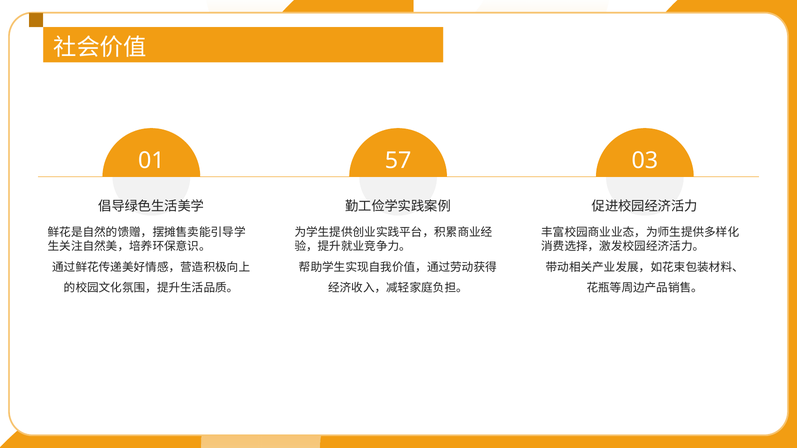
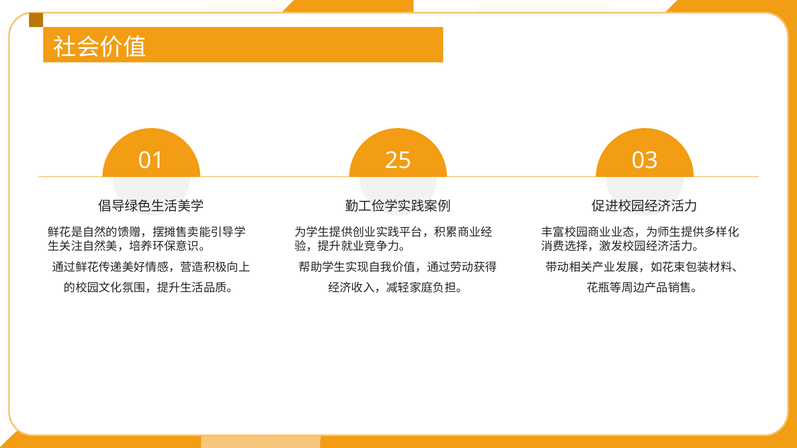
57: 57 -> 25 (398, 161)
